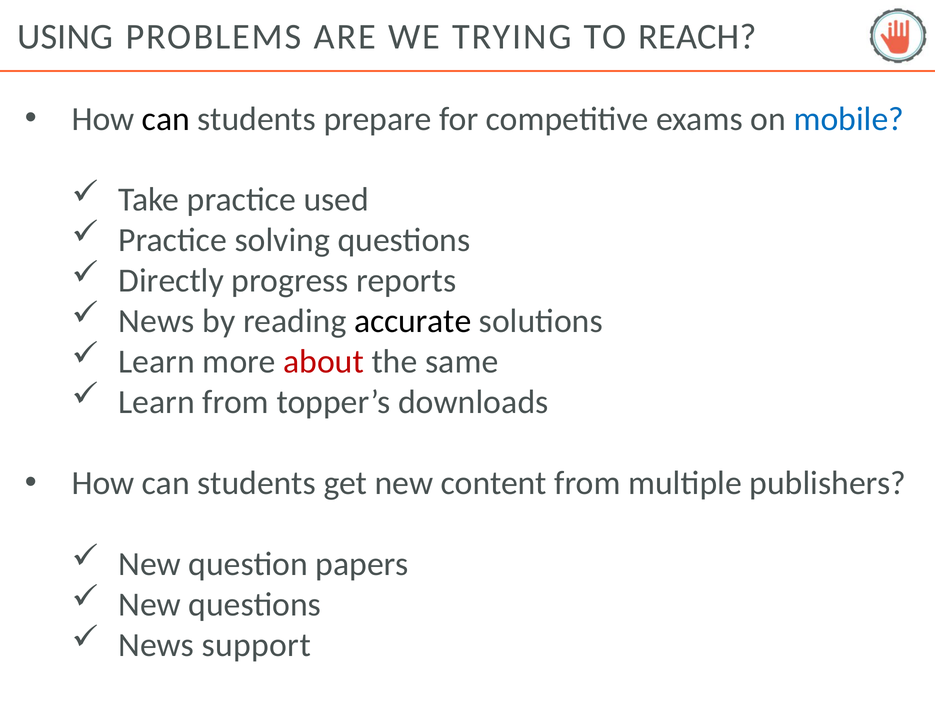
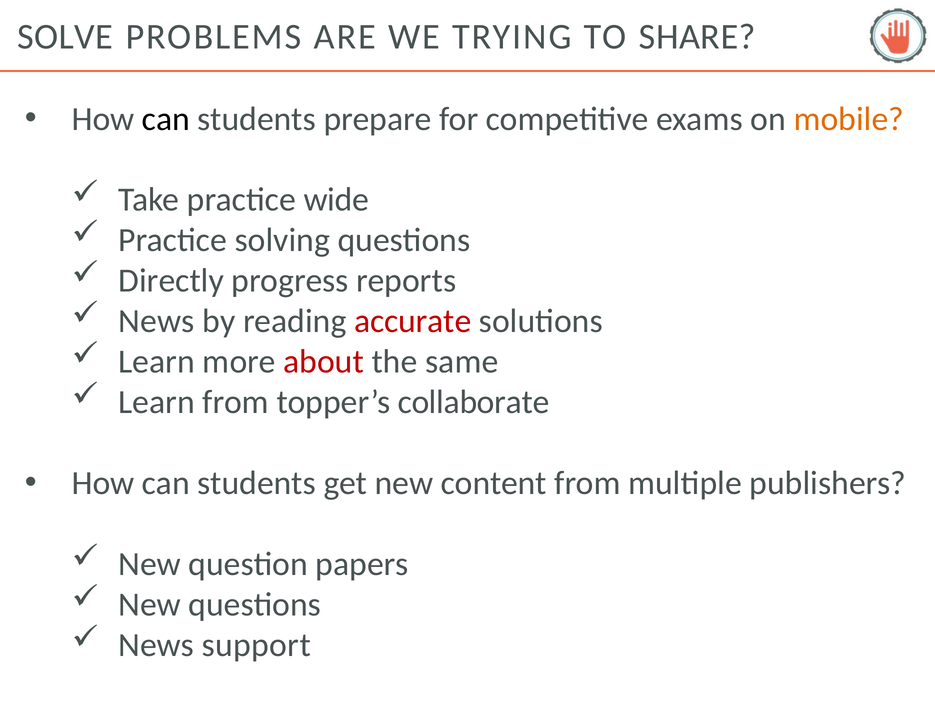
USING: USING -> SOLVE (65, 37)
REACH: REACH -> SHARE (697, 37)
mobile colour: blue -> orange (849, 119)
used: used -> wide (336, 200)
accurate colour: black -> red (413, 321)
downloads: downloads -> collaborate (474, 402)
